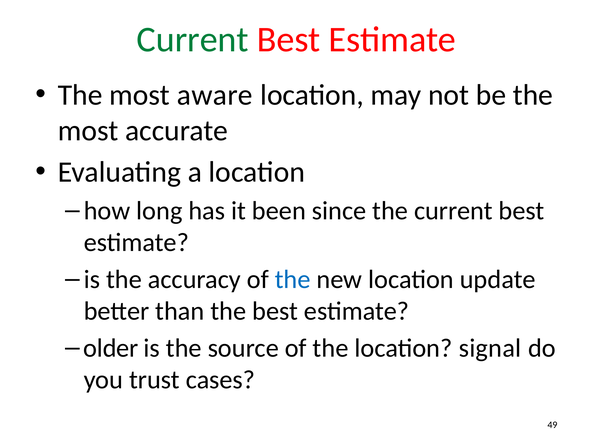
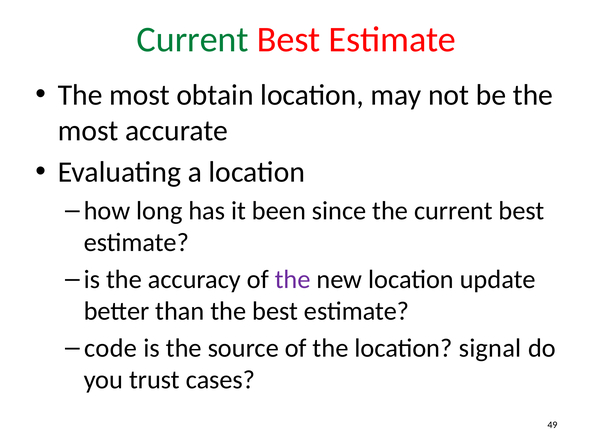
aware: aware -> obtain (215, 95)
the colour: blue -> purple (293, 279)
older: older -> code (111, 348)
